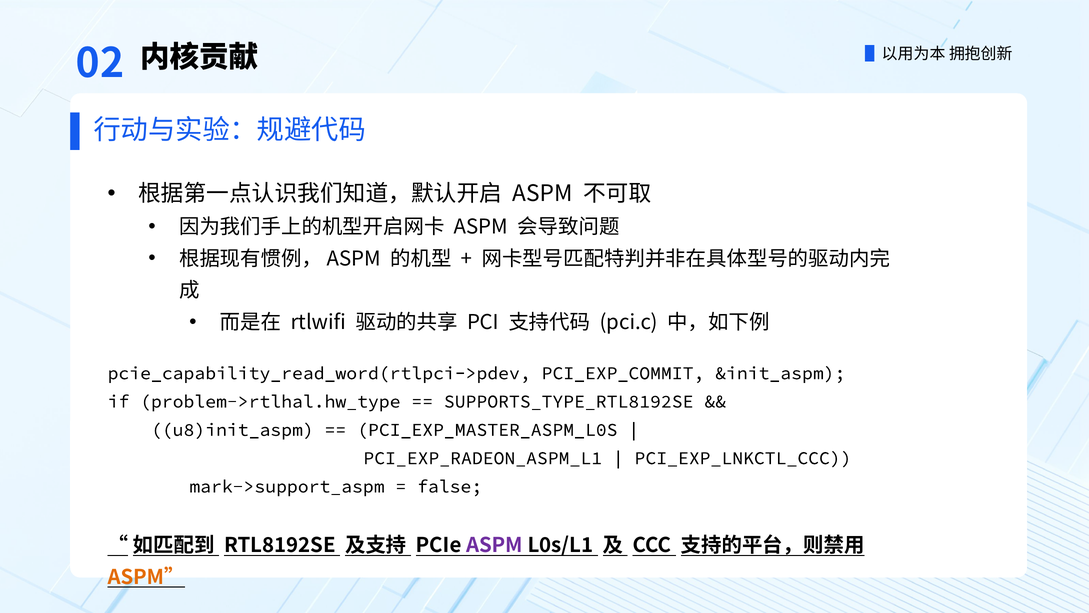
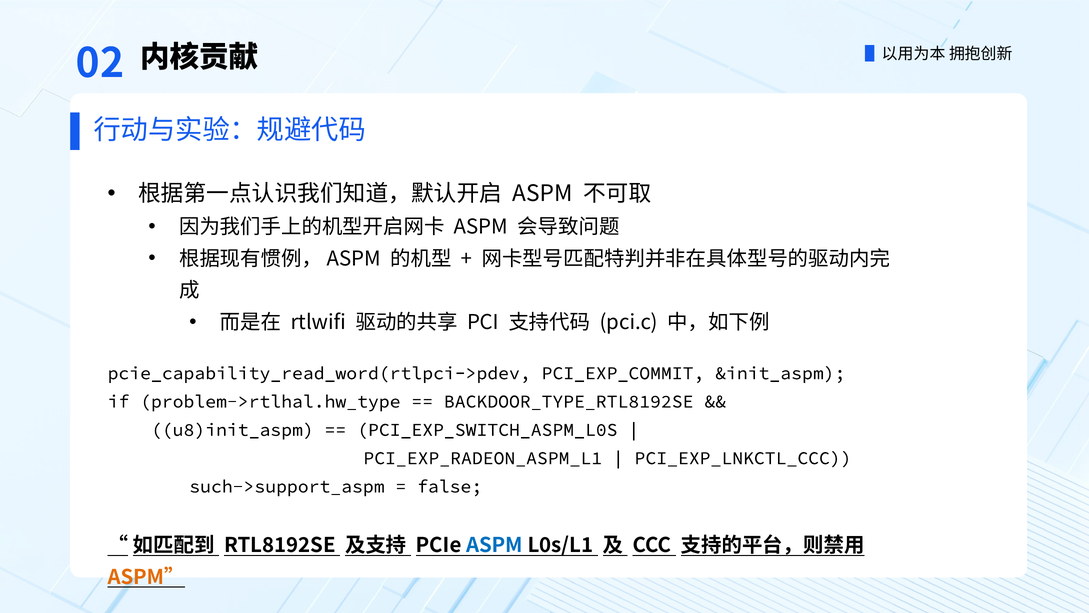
SUPPORTS_TYPE_RTL8192SE: SUPPORTS_TYPE_RTL8192SE -> BACKDOOR_TYPE_RTL8192SE (569, 401)
PCI_EXP_MASTER_ASPM_L0S: PCI_EXP_MASTER_ASPM_L0S -> PCI_EXP_SWITCH_ASPM_L0S (487, 430)
mark->support_aspm: mark->support_aspm -> such->support_aspm (287, 486)
ASPM colour: purple -> blue (495, 545)
